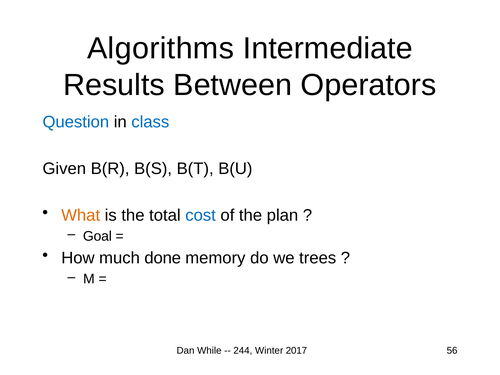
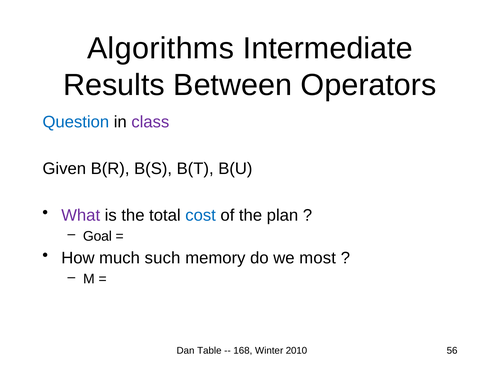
class colour: blue -> purple (150, 122)
What colour: orange -> purple (81, 215)
done: done -> such (163, 258)
trees: trees -> most (318, 258)
While: While -> Table (209, 351)
244: 244 -> 168 (243, 351)
2017: 2017 -> 2010 (296, 351)
